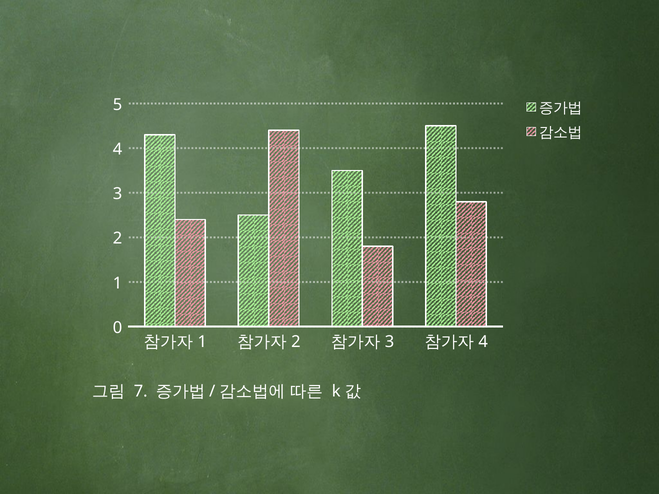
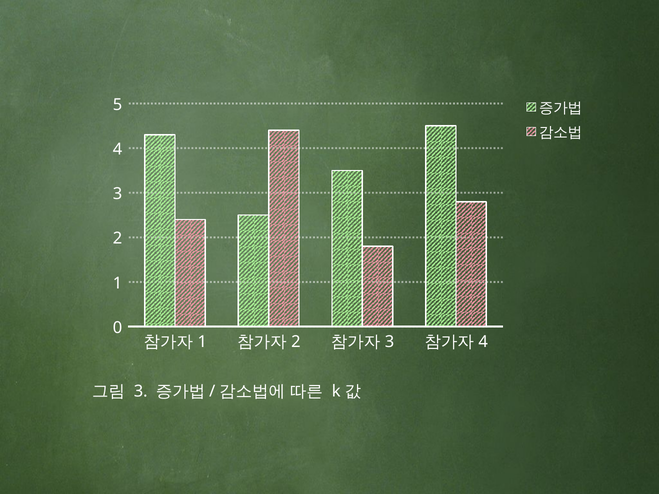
7: 7 -> 3 (141, 391)
